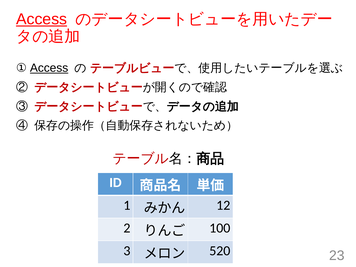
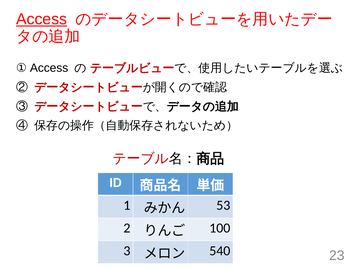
Access underline: present -> none (49, 68)
12: 12 -> 53 (223, 205)
520: 520 -> 540 (220, 251)
